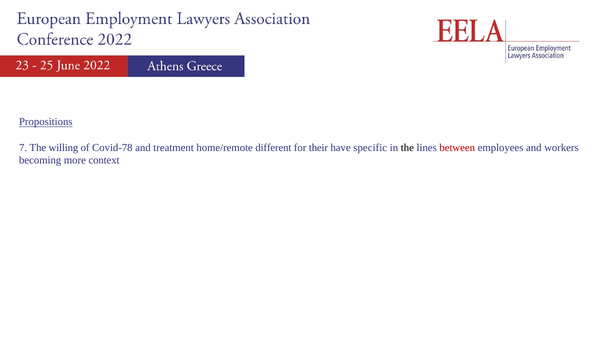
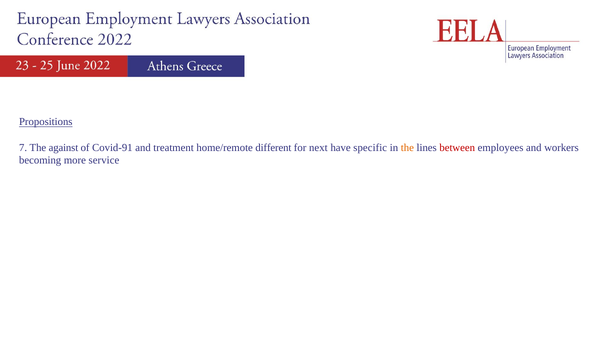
willing: willing -> against (63, 148)
Covid-78: Covid-78 -> Covid-91 (112, 148)
their: their -> next (318, 148)
the colour: black -> orange (407, 148)
context: context -> service (104, 160)
